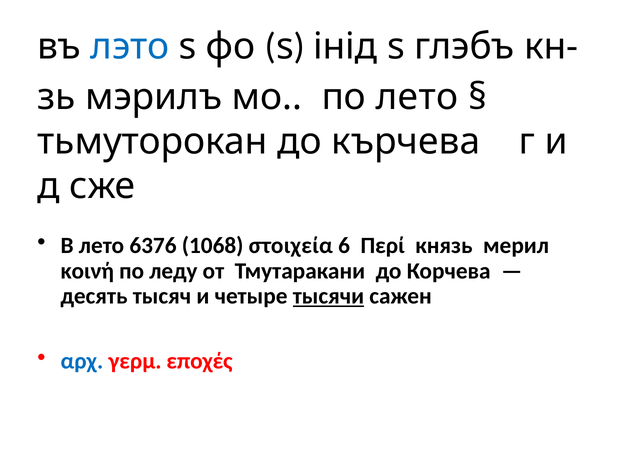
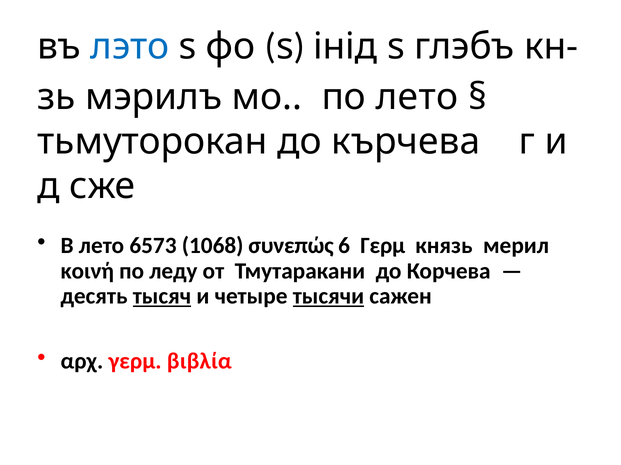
6376: 6376 -> 6573 (153, 246)
στοιχεία: στοιχεία -> συνεπώς (291, 246)
6 Περί: Περί -> Γερμ (383, 246)
тысяч underline: none -> present (162, 297)
αρχ colour: blue -> black (82, 362)
εποχές: εποχές -> βιβλία (199, 362)
